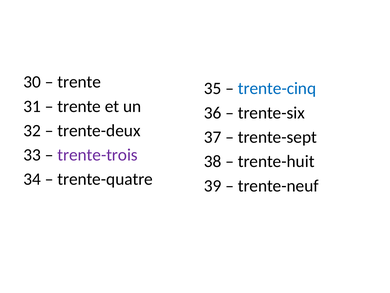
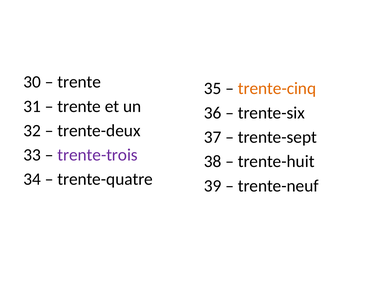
trente-cinq colour: blue -> orange (277, 88)
